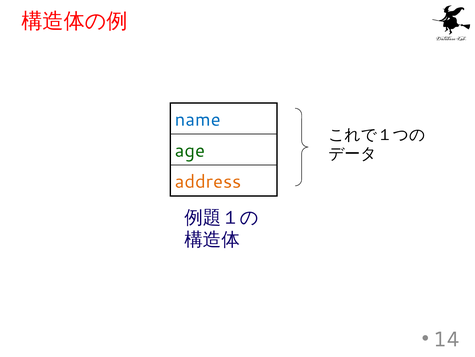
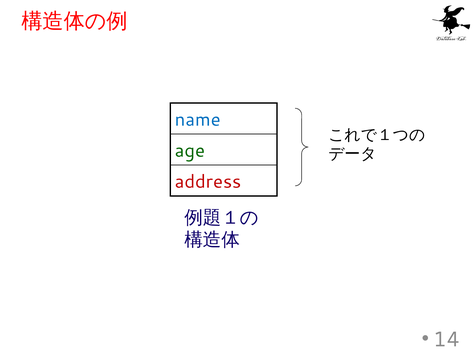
address colour: orange -> red (208, 181)
